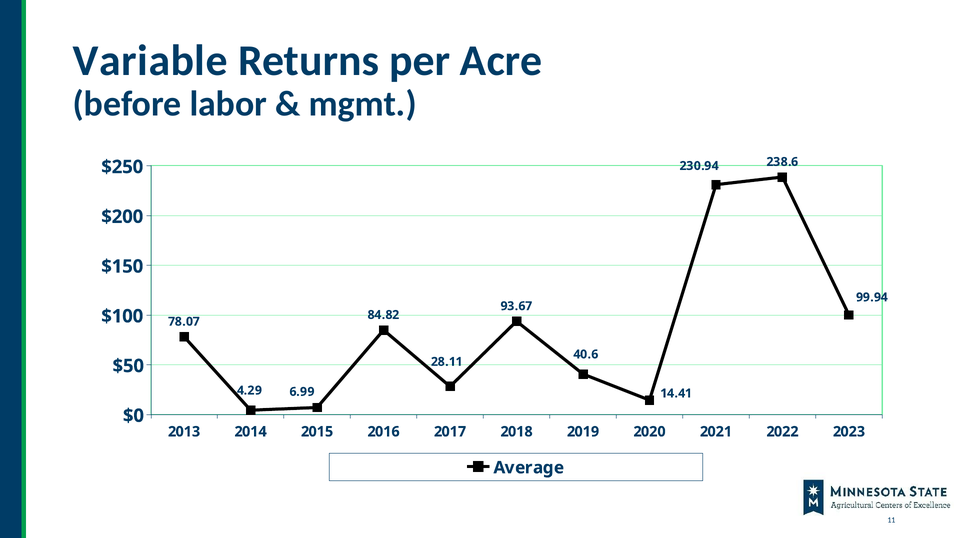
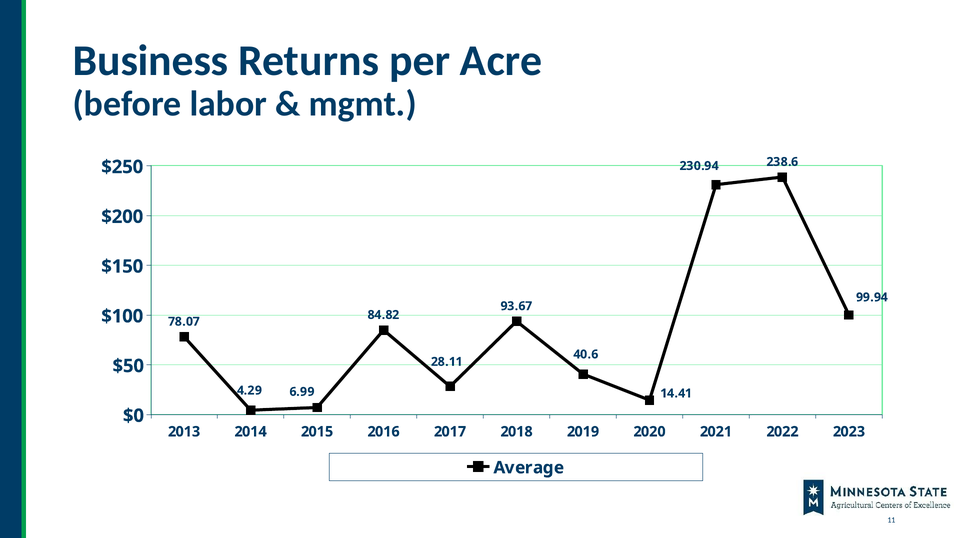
Variable: Variable -> Business (151, 61)
